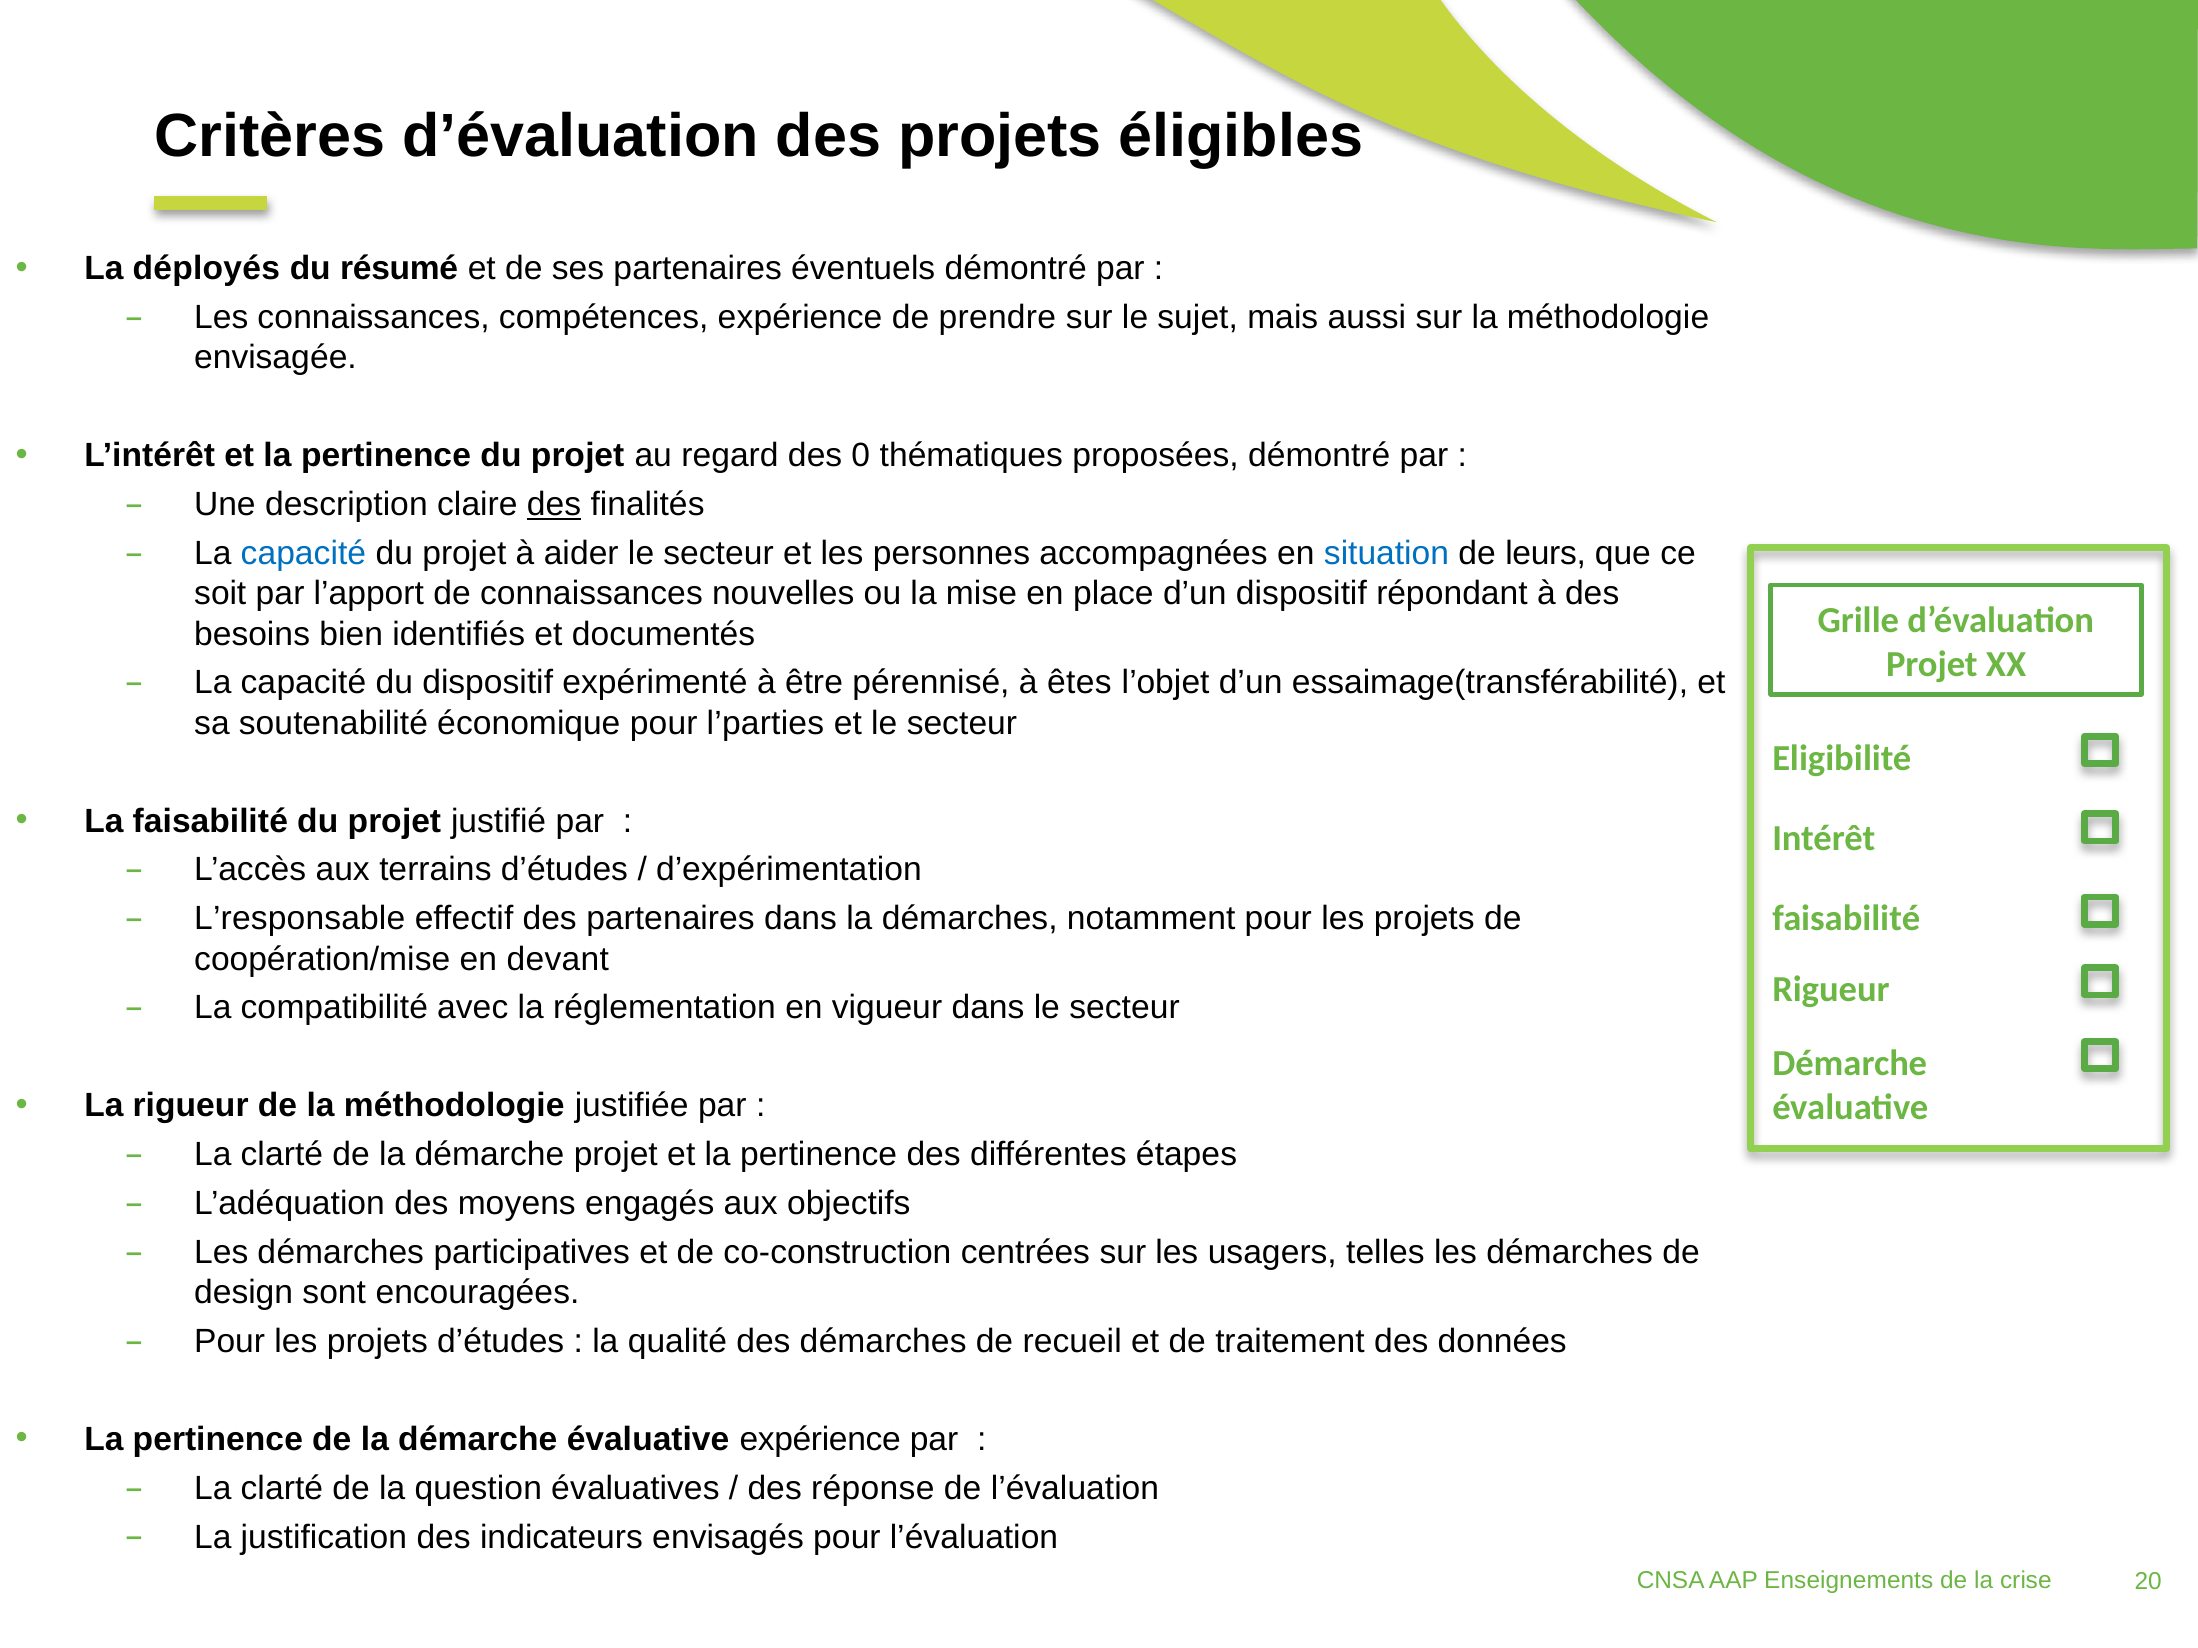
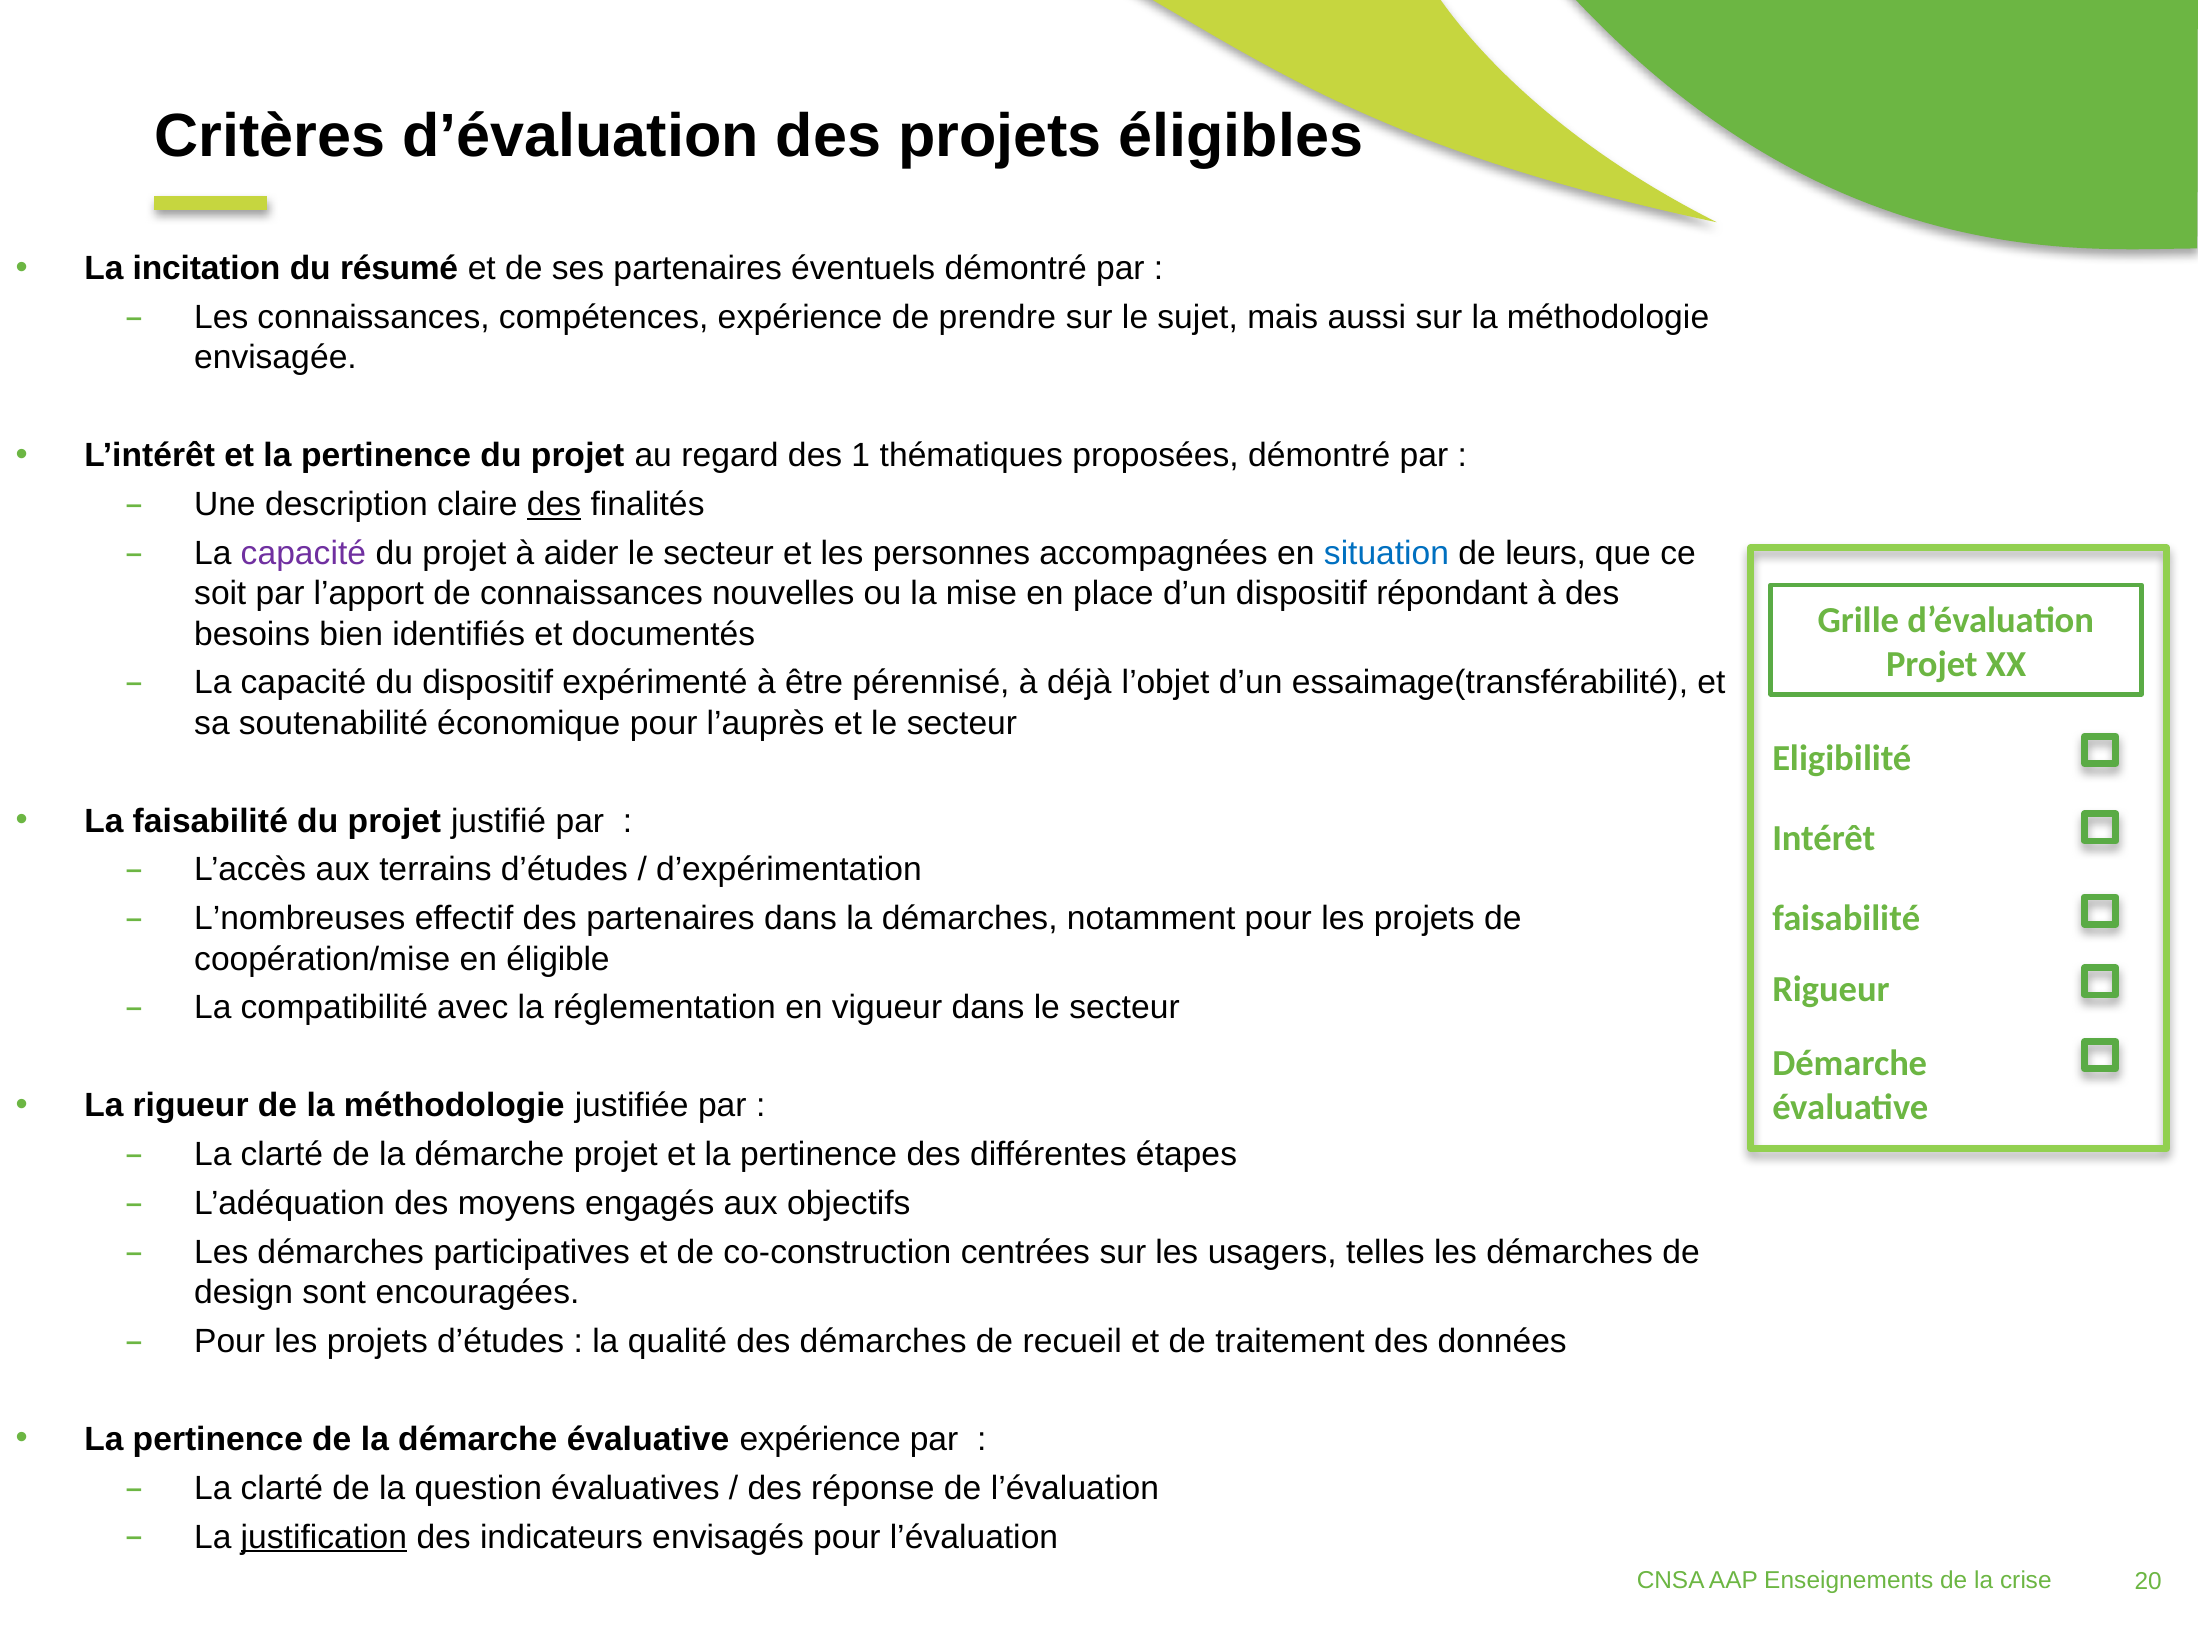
déployés: déployés -> incitation (207, 269)
0: 0 -> 1 (861, 456)
capacité colour: blue -> purple (303, 554)
êtes: êtes -> déjà (1079, 683)
l’parties: l’parties -> l’auprès (766, 723)
L’responsable: L’responsable -> L’nombreuses (300, 919)
devant: devant -> éligible (558, 959)
justification underline: none -> present (324, 1537)
